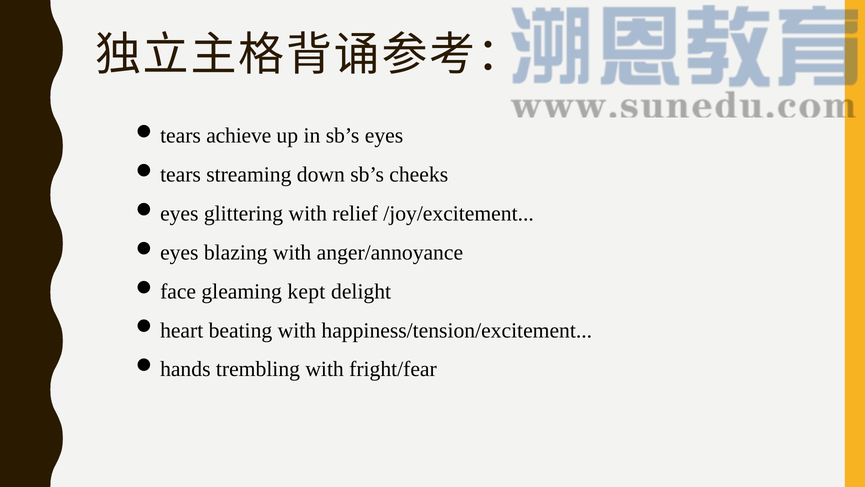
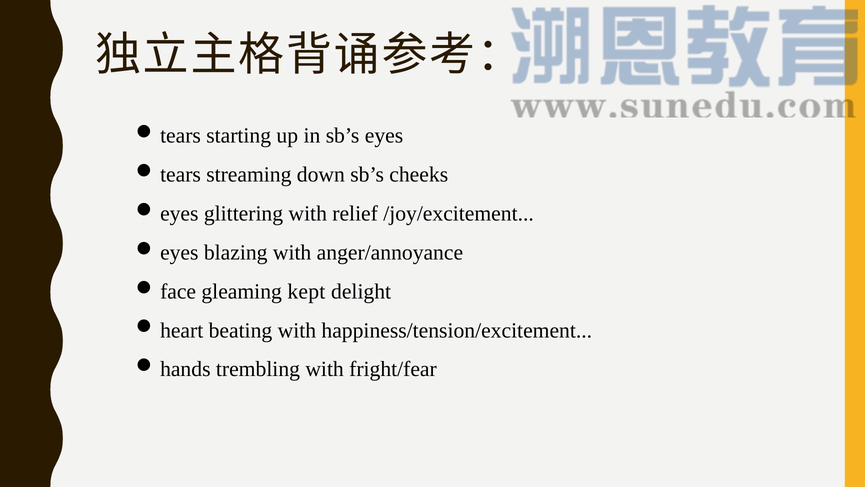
achieve: achieve -> starting (239, 135)
